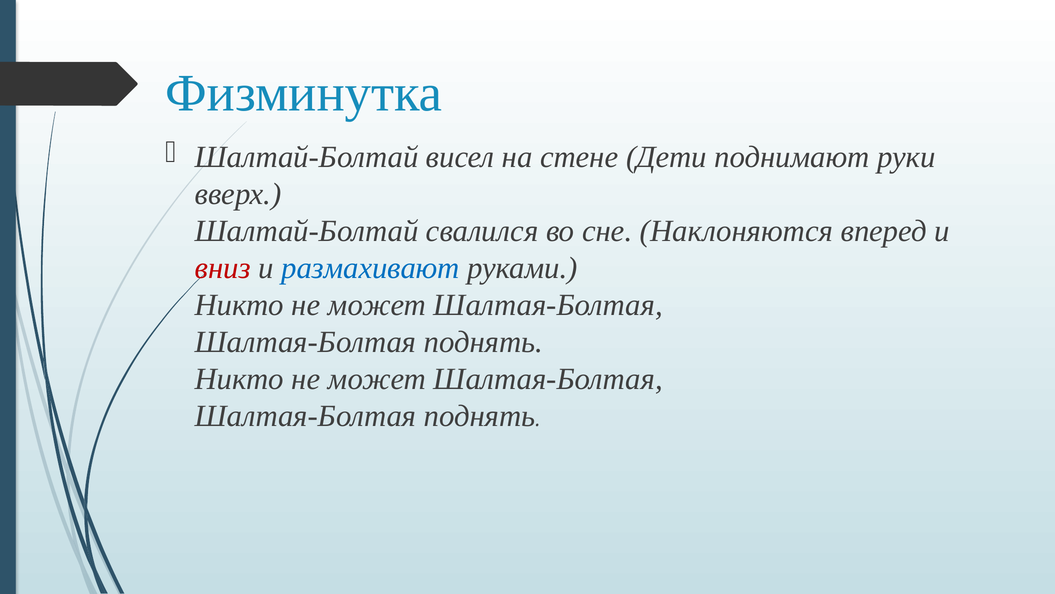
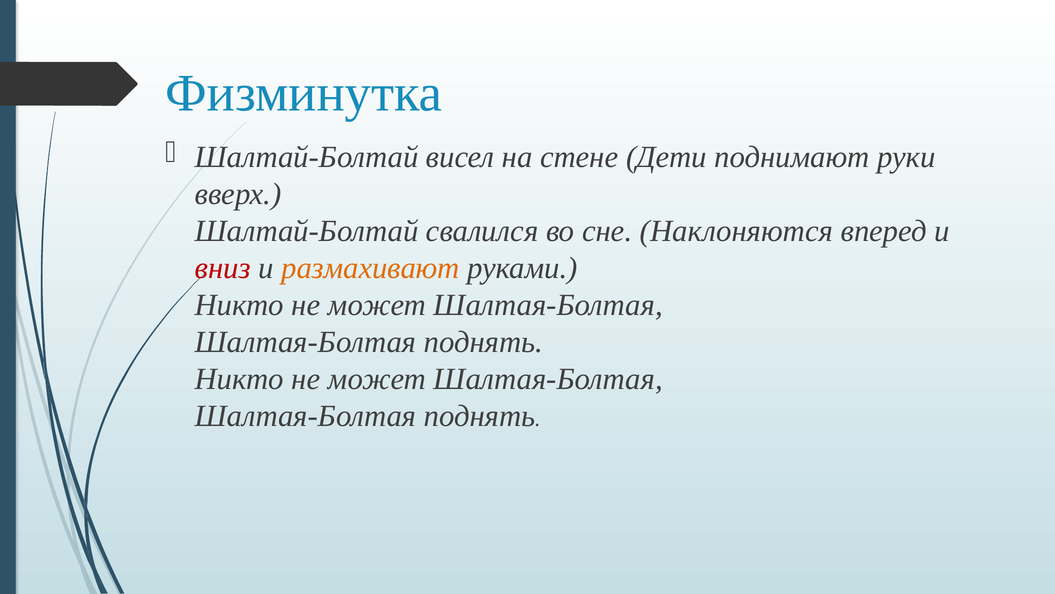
размахивают colour: blue -> orange (371, 268)
